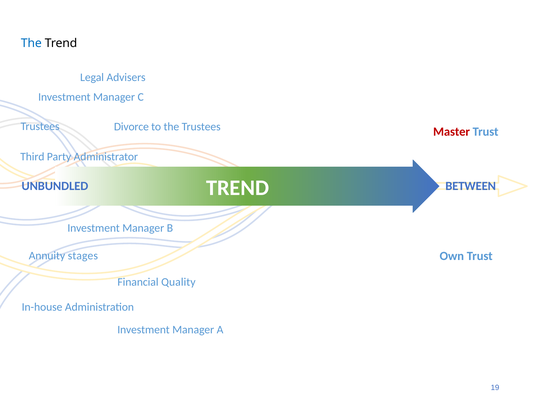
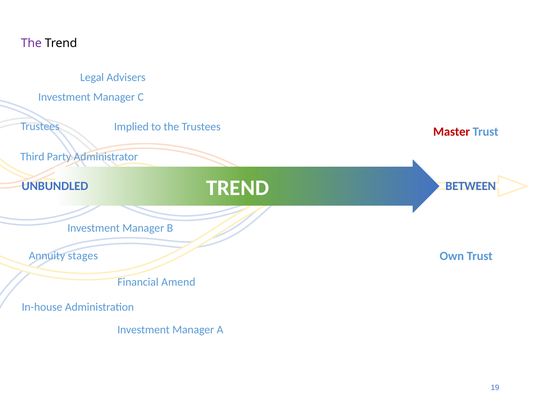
The colour: blue -> purple (31, 43)
Divorce: Divorce -> Implied (131, 127)
Quality: Quality -> Amend (178, 282)
